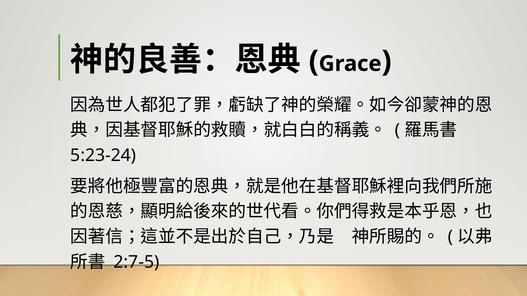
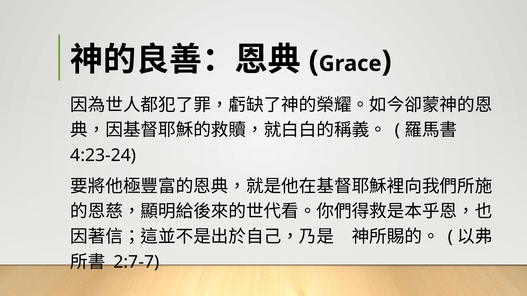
5:23-24: 5:23-24 -> 4:23-24 (103, 156)
2:7-5: 2:7-5 -> 2:7-7 (136, 262)
